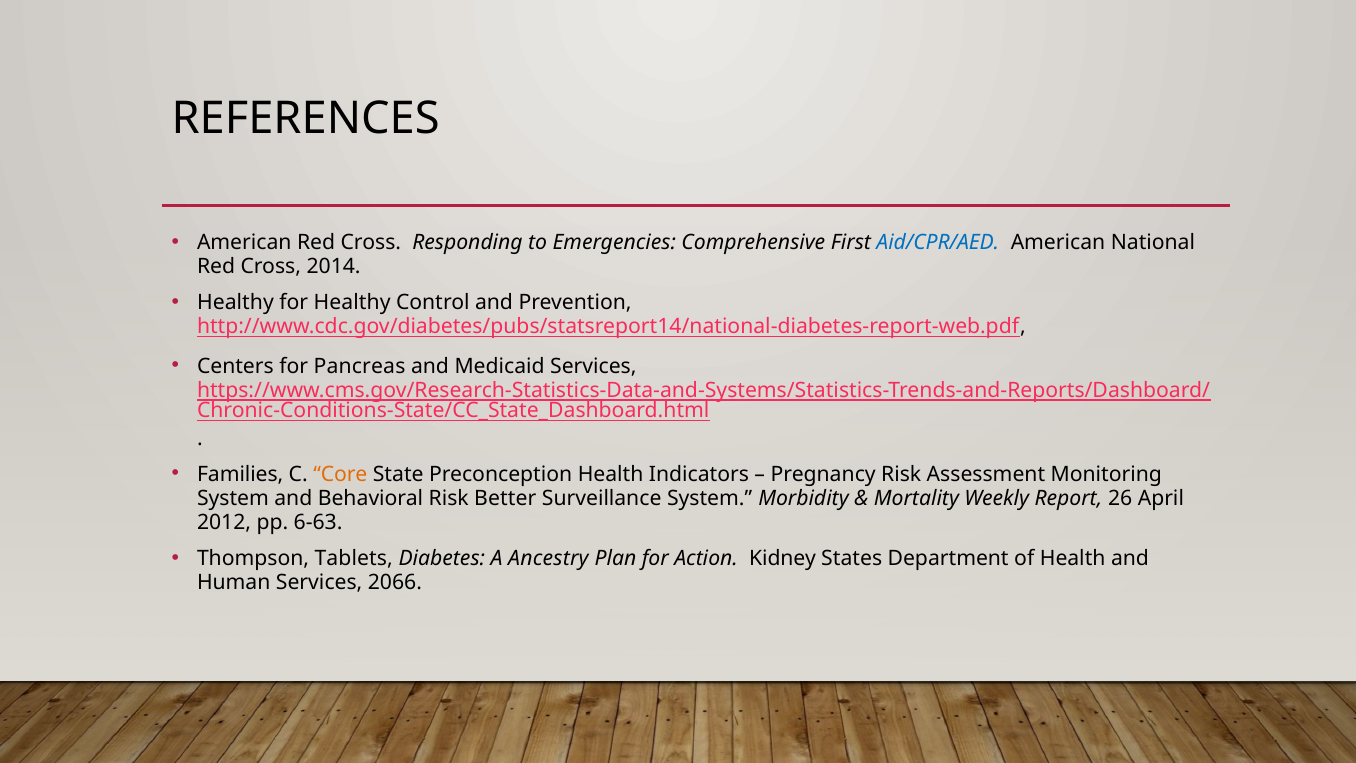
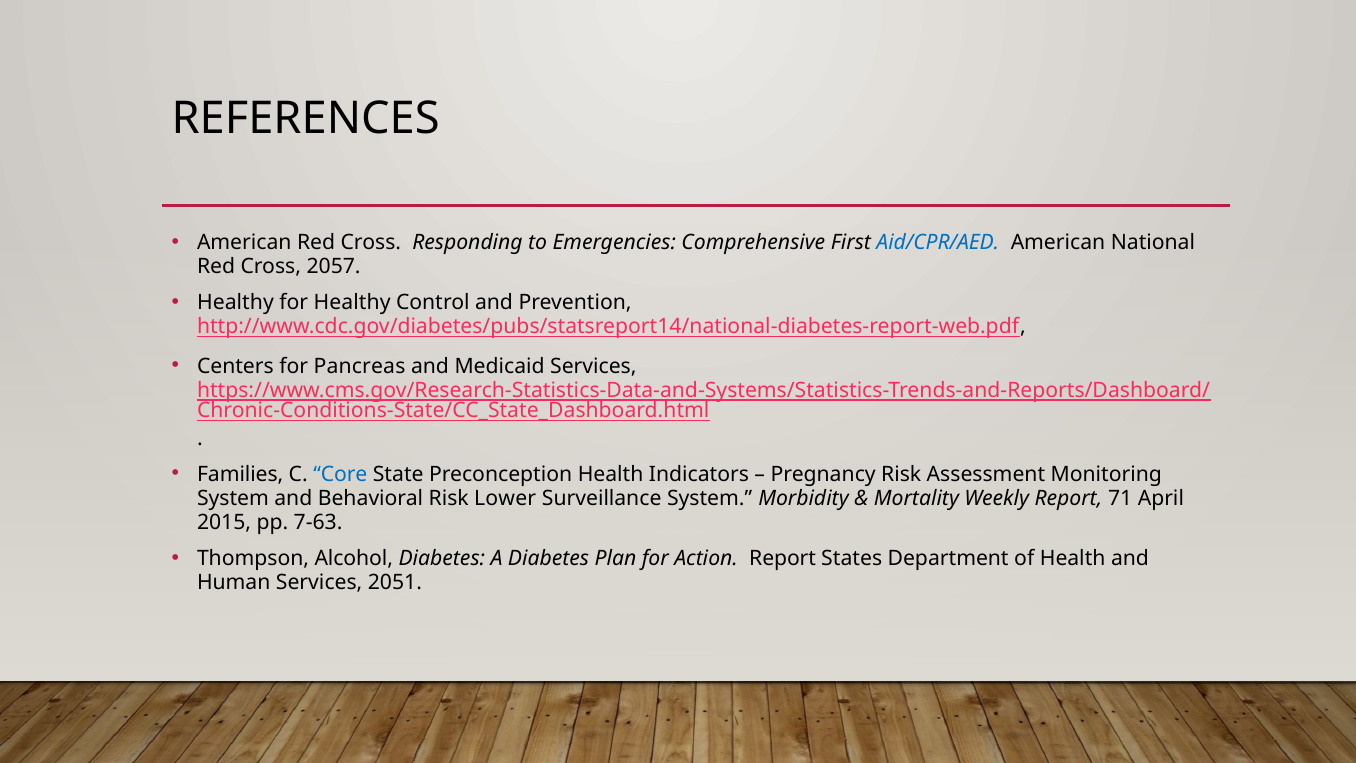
2014: 2014 -> 2057 (334, 267)
Core colour: orange -> blue (340, 474)
Better: Better -> Lower (505, 498)
26: 26 -> 71 (1120, 498)
2012: 2012 -> 2015 (224, 523)
6-63: 6-63 -> 7-63 (318, 523)
Tablets: Tablets -> Alcohol (354, 558)
A Ancestry: Ancestry -> Diabetes (549, 558)
Action Kidney: Kidney -> Report (783, 558)
2066: 2066 -> 2051 (395, 583)
